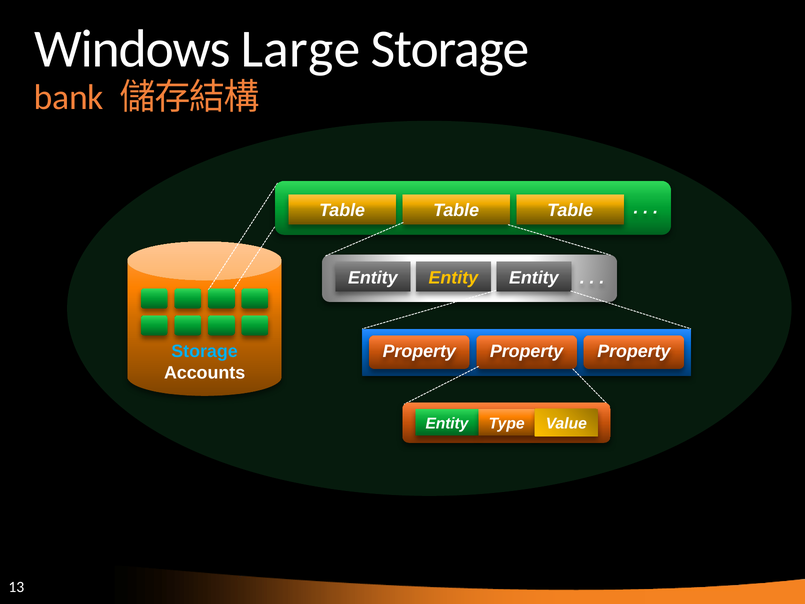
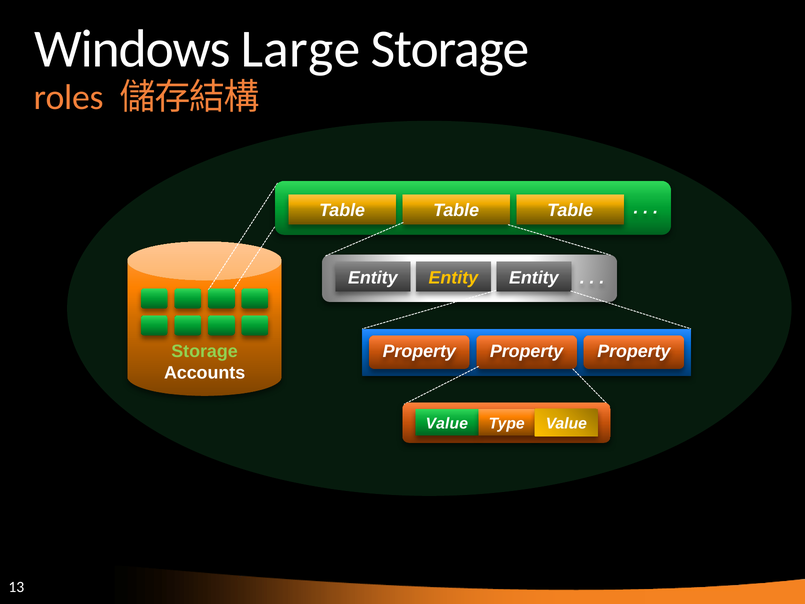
bank: bank -> roles (69, 97)
Storage colour: light blue -> light green (205, 351)
Entity: Entity -> Value (447, 423)
